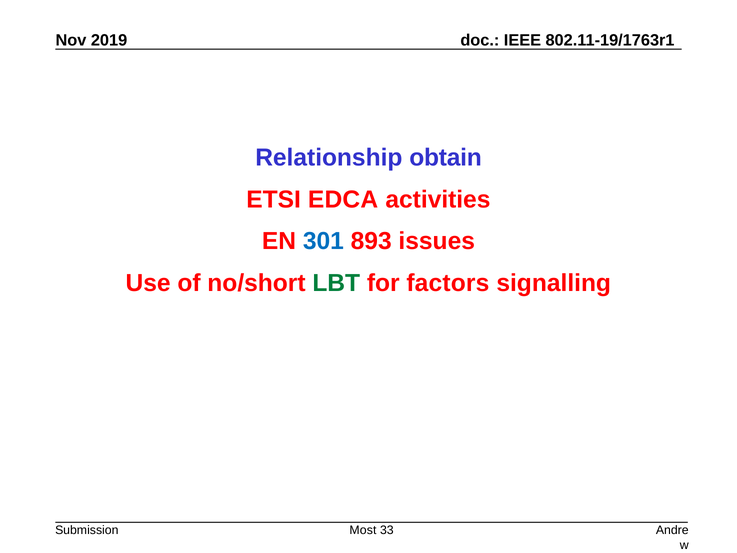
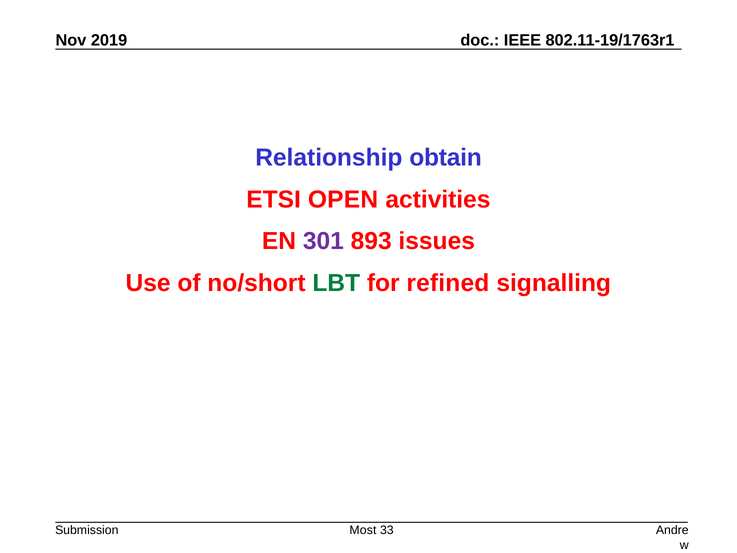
EDCA: EDCA -> OPEN (343, 199)
301 colour: blue -> purple (323, 241)
factors: factors -> refined (448, 283)
